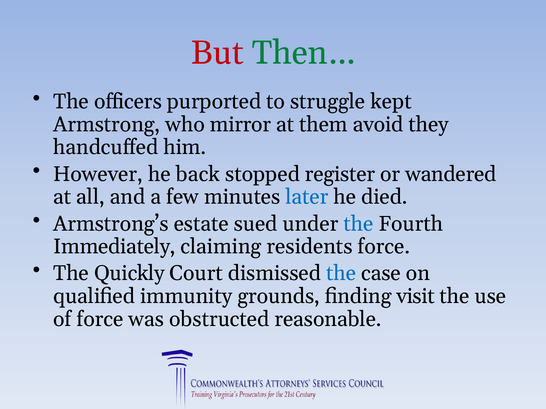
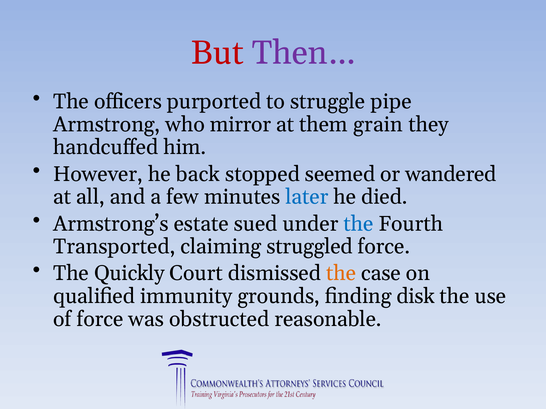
Then… colour: green -> purple (303, 53)
kept: kept -> pipe (391, 102)
avoid: avoid -> grain (378, 125)
register: register -> seemed (340, 174)
Immediately: Immediately -> Transported (114, 247)
residents: residents -> struggled (310, 247)
the colour: blue -> orange (341, 274)
visit: visit -> disk (416, 297)
